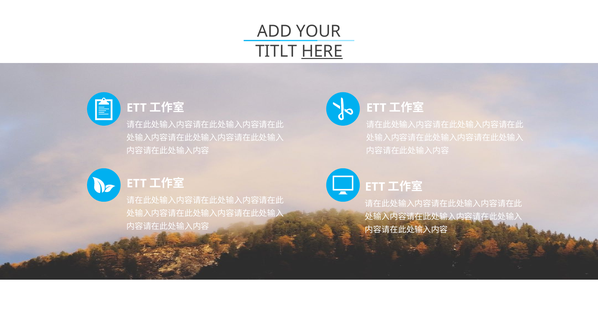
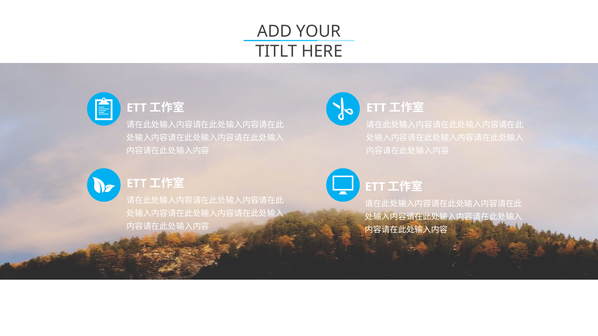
HERE underline: present -> none (322, 51)
